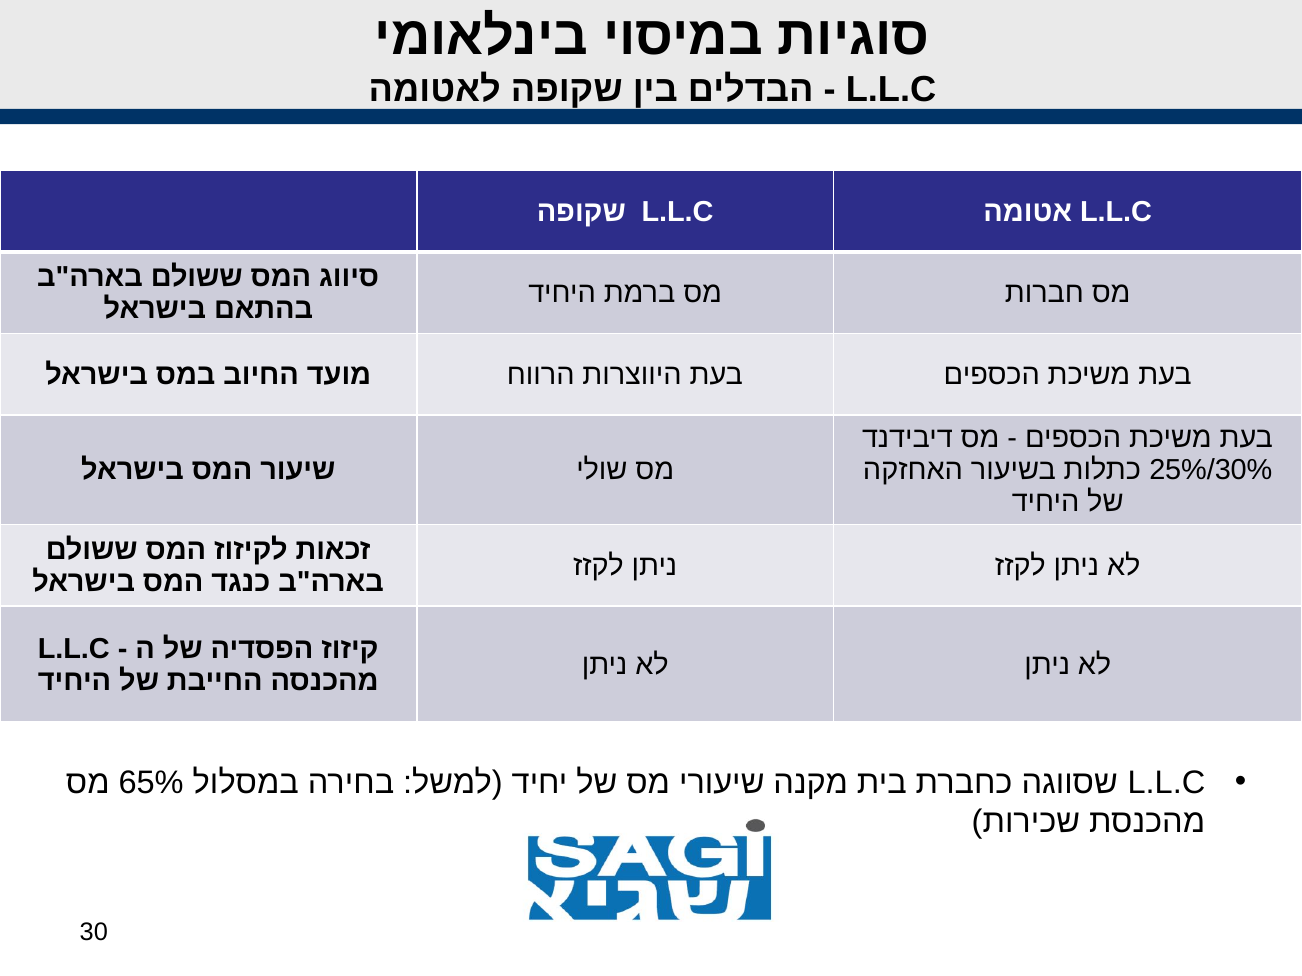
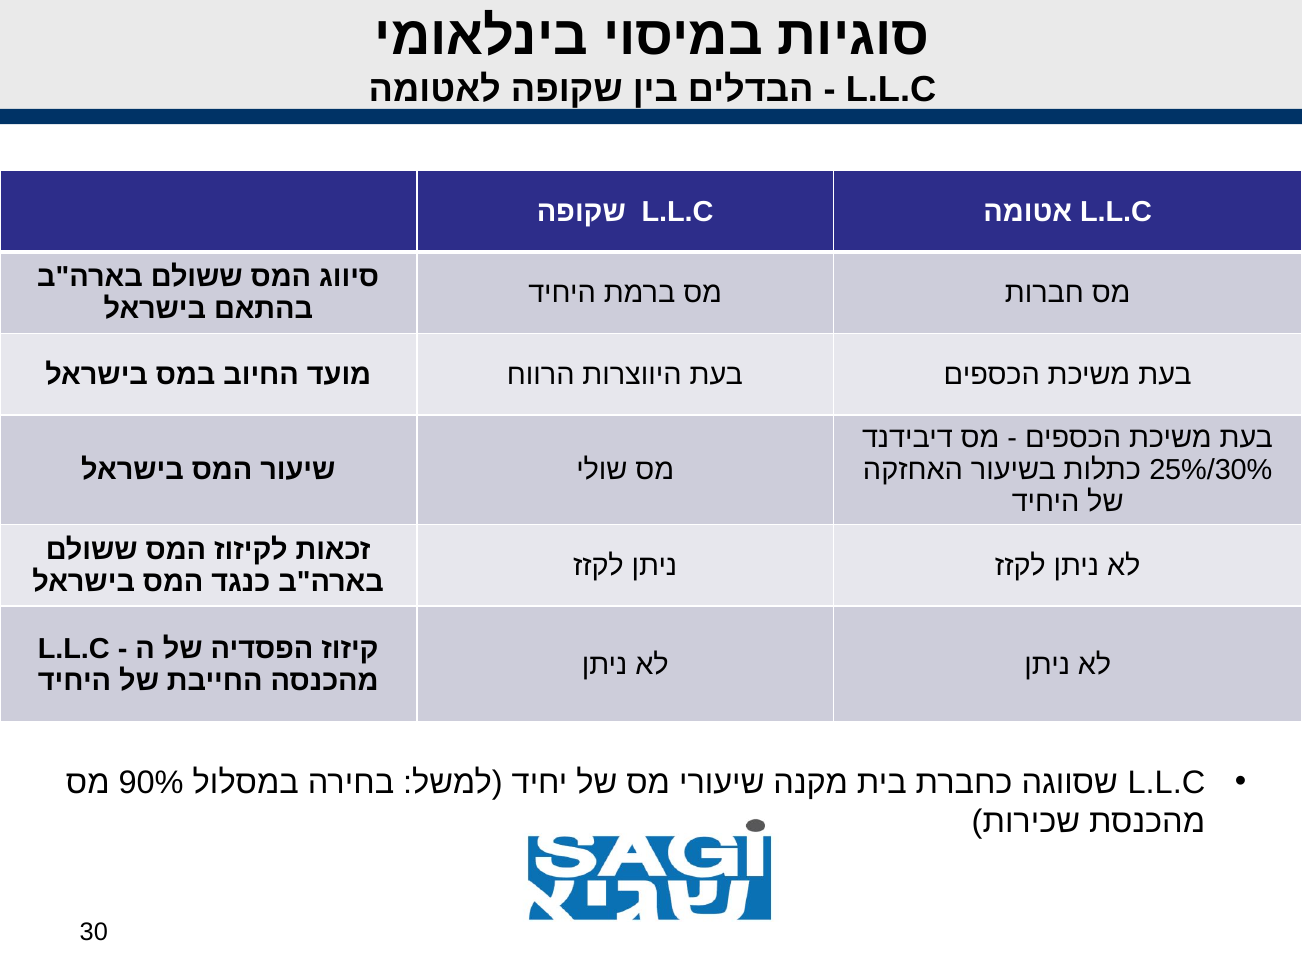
65%: 65% -> 90% (151, 783)
